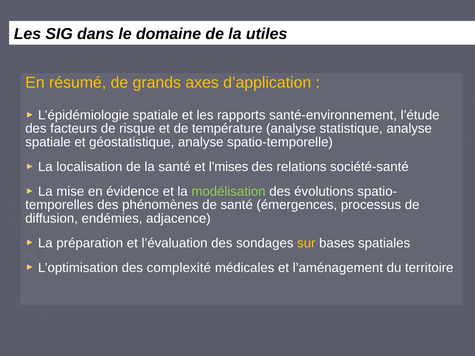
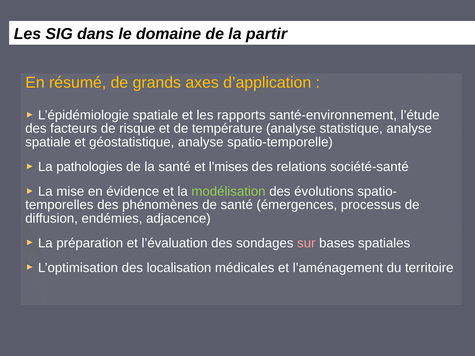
utiles: utiles -> partir (267, 34)
localisation: localisation -> pathologies (89, 167)
sur colour: yellow -> pink (306, 243)
complexité: complexité -> localisation (179, 268)
